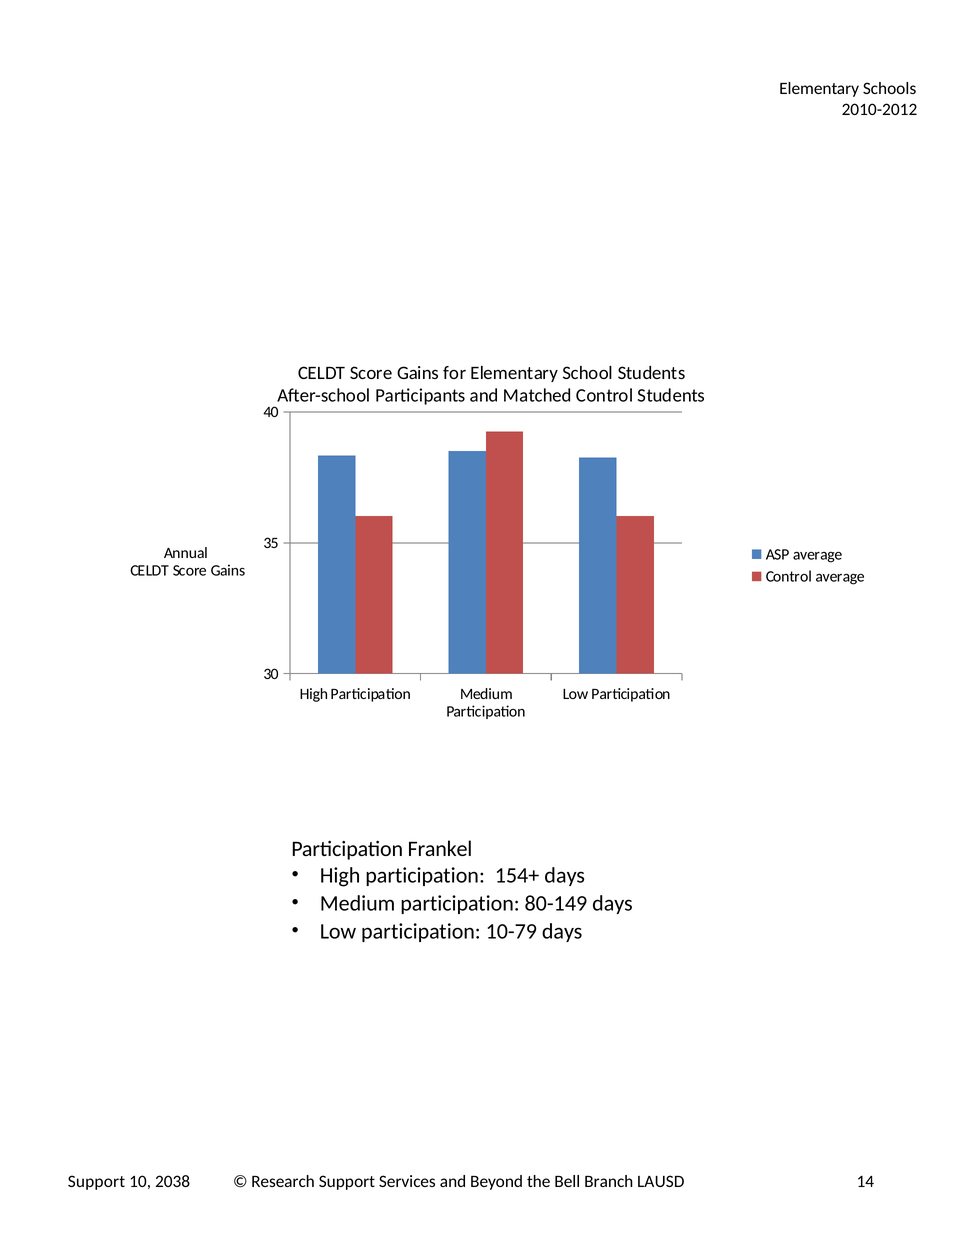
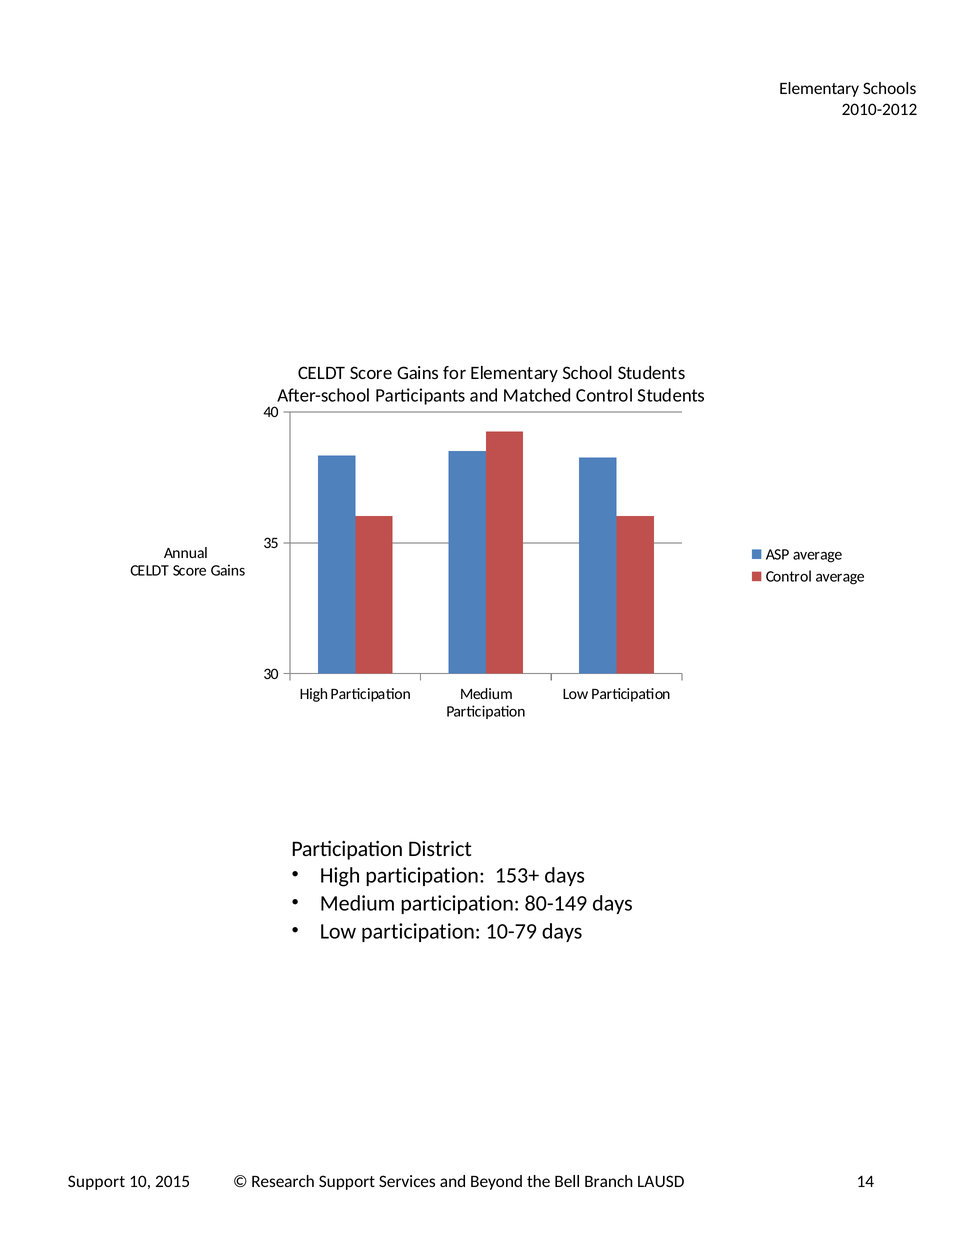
Frankel: Frankel -> District (440, 849)
154+: 154+ -> 153+ (517, 875)
2038: 2038 -> 2015 (173, 1182)
